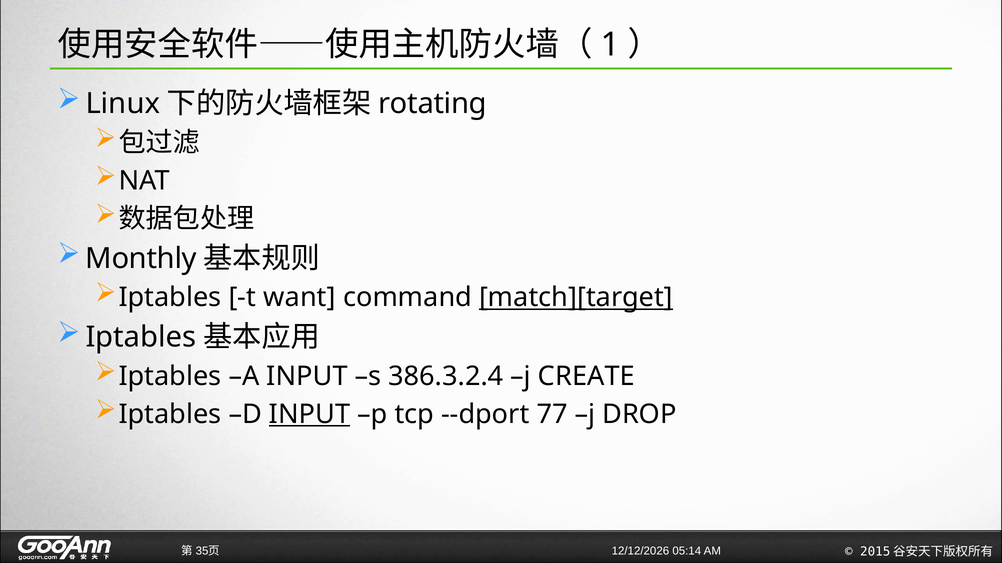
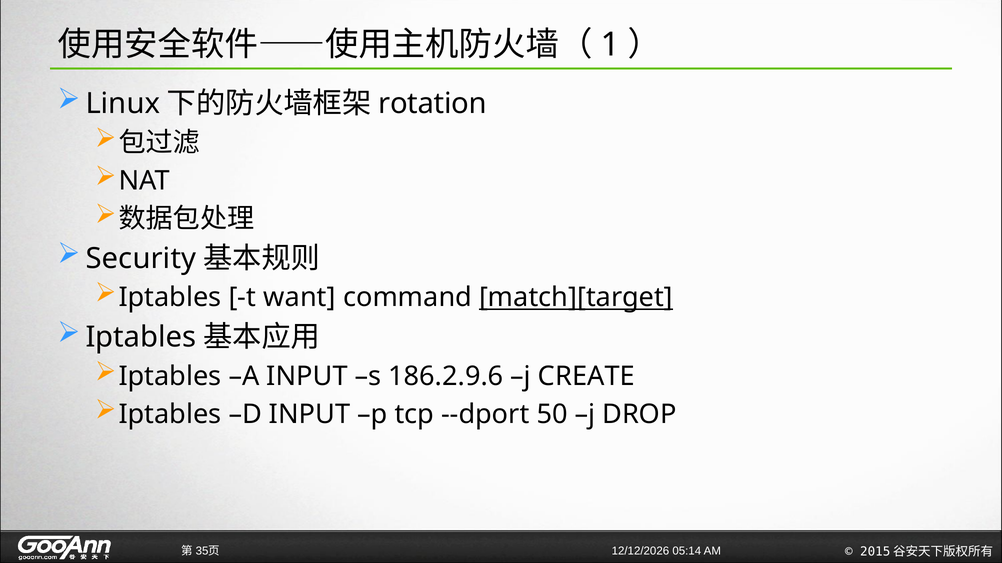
rotating: rotating -> rotation (433, 104)
Monthly: Monthly -> Security (141, 259)
386.3.2.4: 386.3.2.4 -> 186.2.9.6 (446, 377)
INPUT underline: present -> none (310, 415)
77: 77 -> 50 (552, 415)
